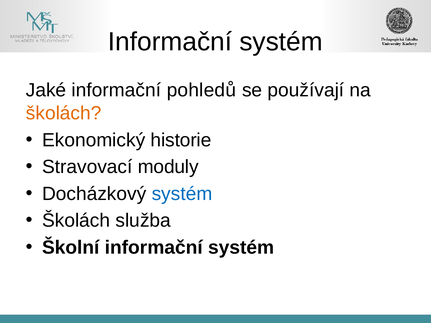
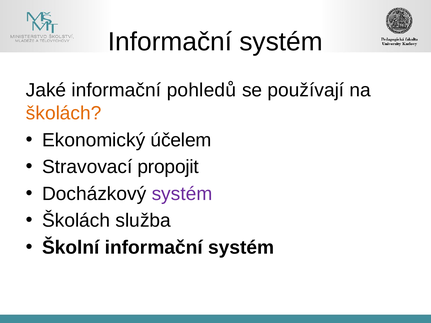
historie: historie -> účelem (181, 140)
moduly: moduly -> propojit (168, 167)
systém colour: blue -> purple (182, 194)
